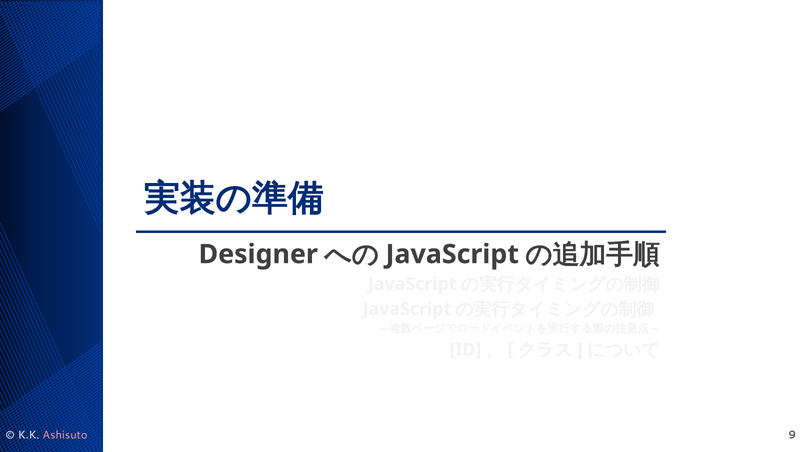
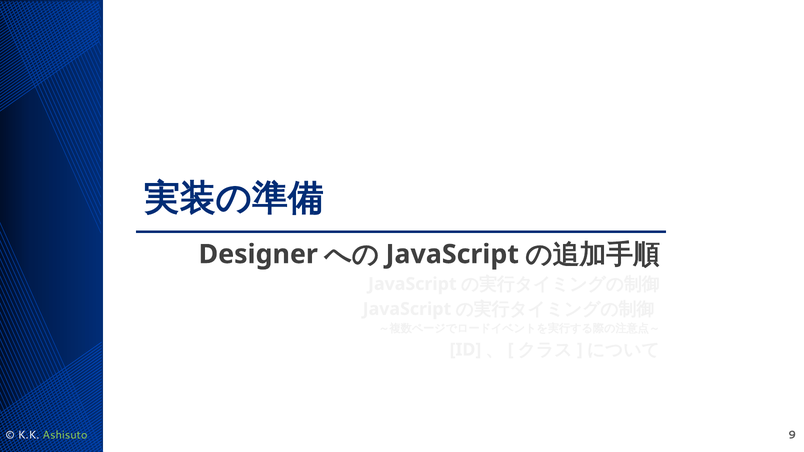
Ashisuto colour: pink -> light green (65, 435)
